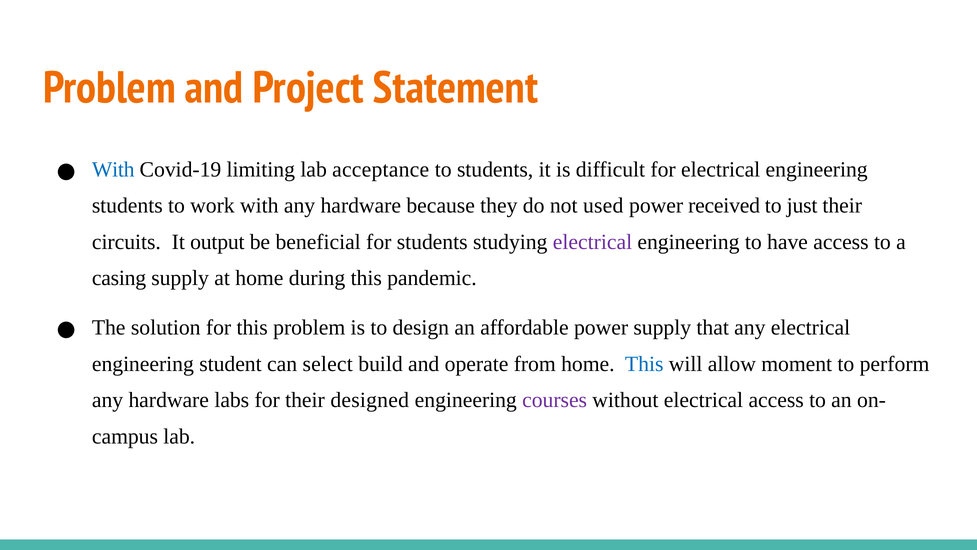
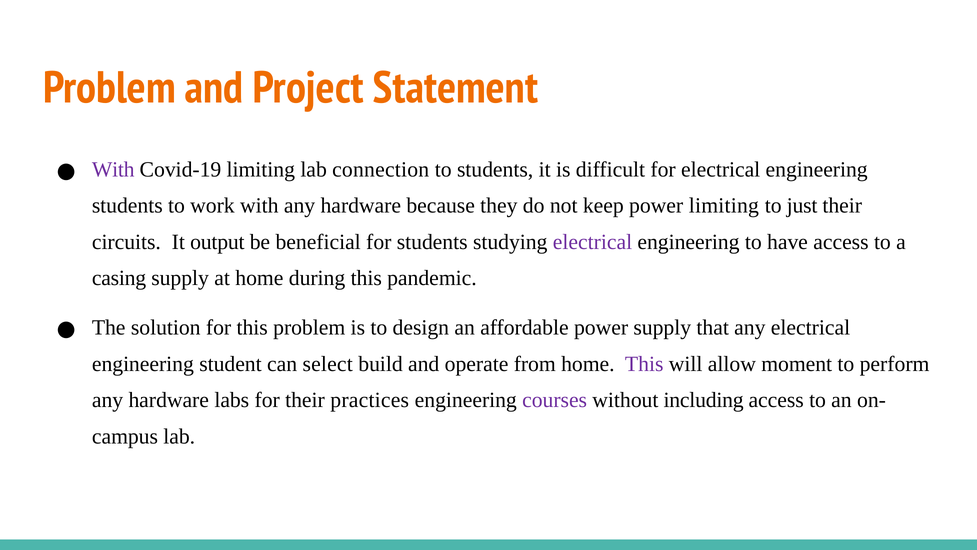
With colour: blue -> purple (113, 169)
acceptance: acceptance -> connection (381, 169)
used: used -> keep (603, 206)
power received: received -> limiting (724, 206)
This colour: blue -> purple (644, 364)
designed: designed -> practices (370, 400)
without electrical: electrical -> including (704, 400)
